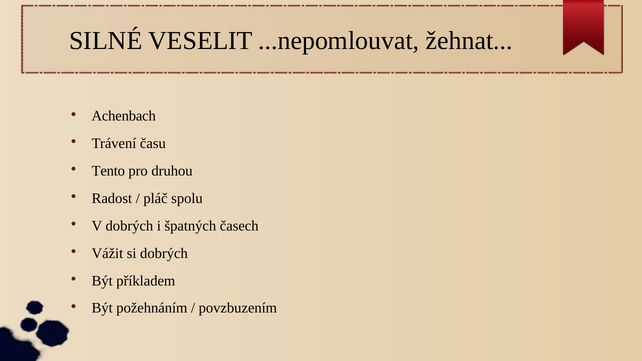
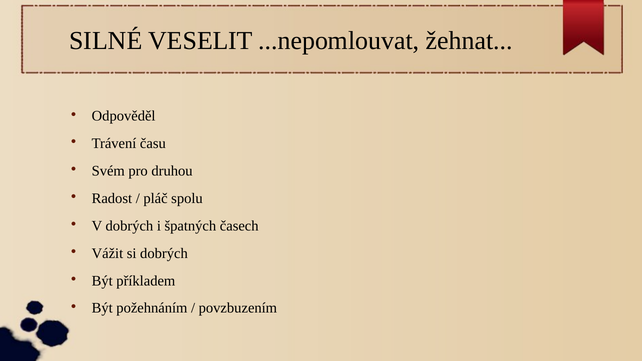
Achenbach: Achenbach -> Odpověděl (124, 116)
Tento: Tento -> Svém (108, 171)
